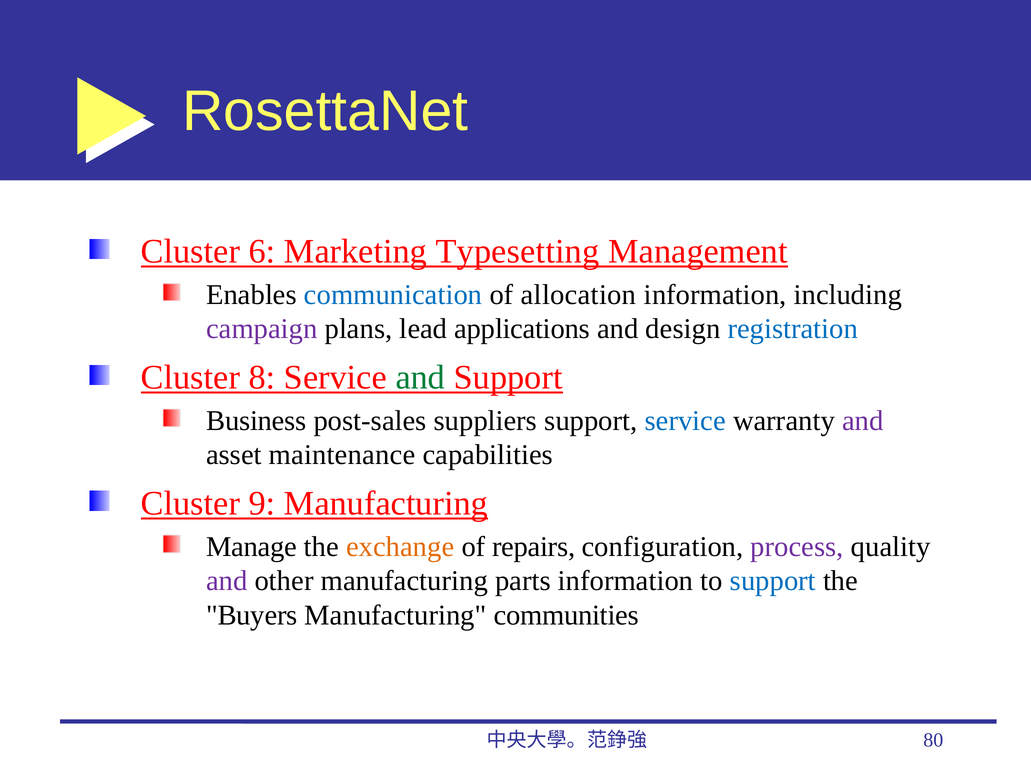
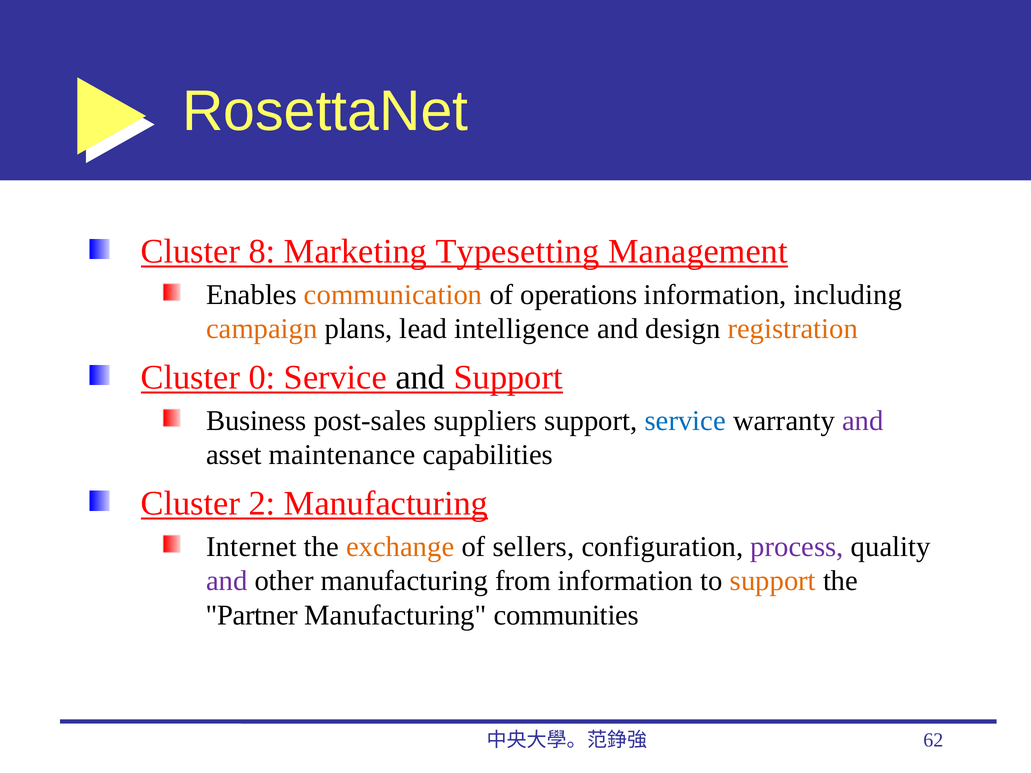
6: 6 -> 8 (262, 252)
communication colour: blue -> orange (393, 295)
allocation: allocation -> operations (579, 295)
campaign colour: purple -> orange (262, 329)
applications: applications -> intelligence (522, 329)
registration colour: blue -> orange (793, 329)
8: 8 -> 0 (262, 378)
and colour: green -> black (420, 378)
9: 9 -> 2 (262, 504)
Manage: Manage -> Internet (251, 547)
repairs: repairs -> sellers (533, 547)
parts: parts -> from (523, 581)
support colour: blue -> orange (773, 581)
Buyers: Buyers -> Partner (252, 616)
80: 80 -> 62 (933, 740)
